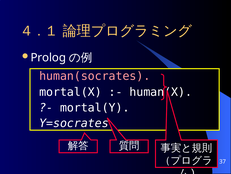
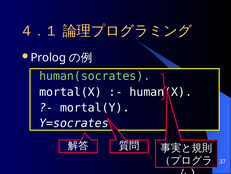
human(socrates colour: pink -> light green (95, 76)
